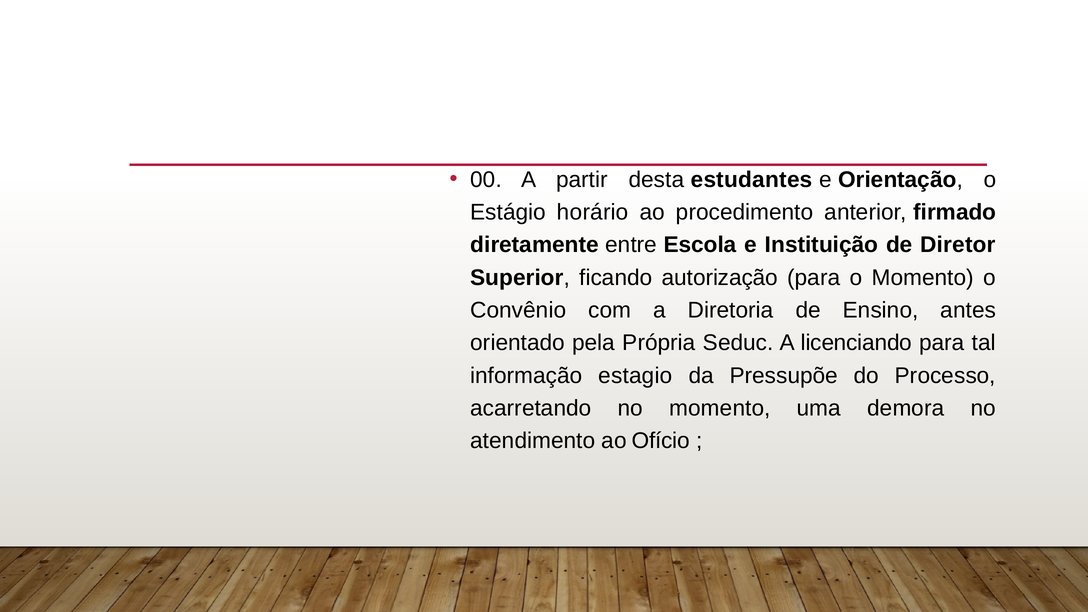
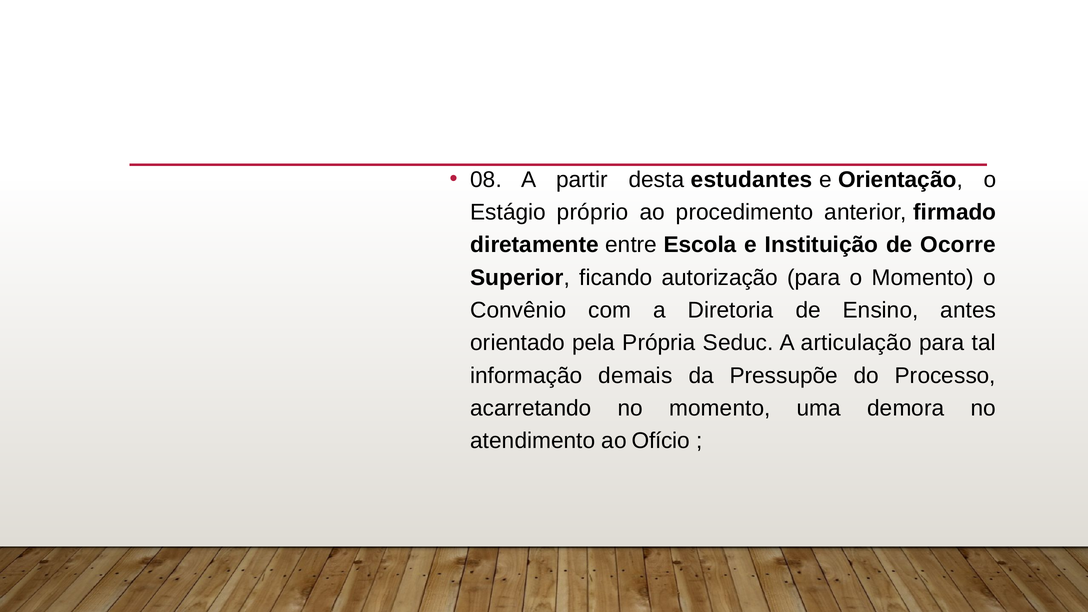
00: 00 -> 08 (486, 180)
horário: horário -> próprio (593, 212)
Diretor: Diretor -> Ocorre (958, 245)
licenciando: licenciando -> articulação (856, 343)
estagio: estagio -> demais (635, 376)
